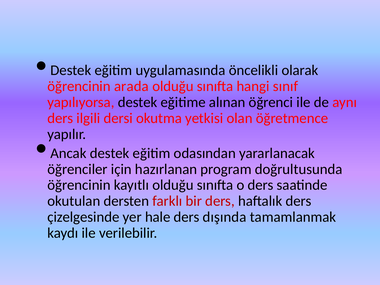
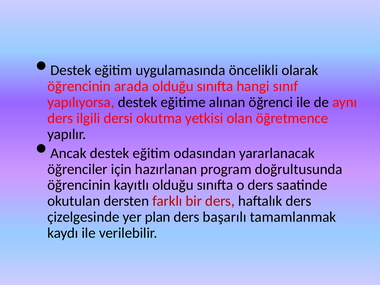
hale: hale -> plan (158, 217)
dışında: dışında -> başarılı (225, 217)
